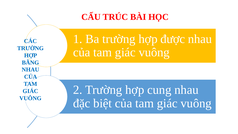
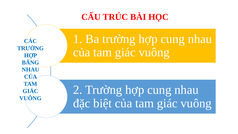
được: được -> cung (173, 39)
